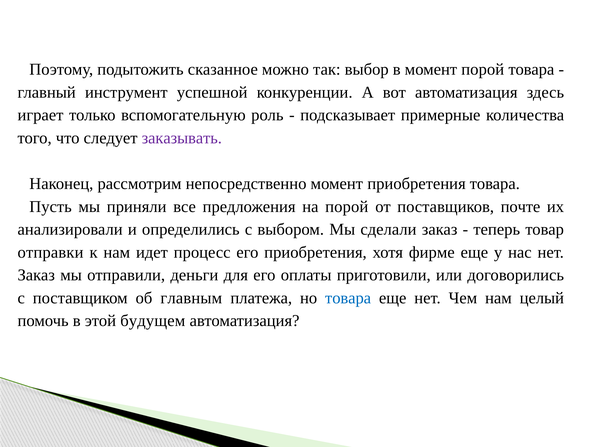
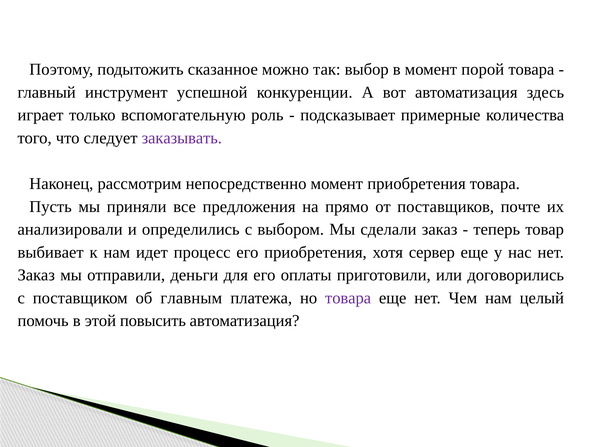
на порой: порой -> прямо (347, 207)
отправки: отправки -> выбивает (51, 252)
фирме: фирме -> сервер (432, 252)
товара colour: blue -> purple (348, 298)
будущем: будущем -> повысить (153, 321)
